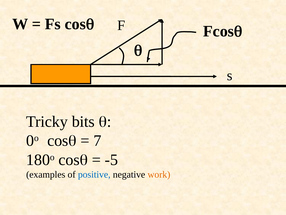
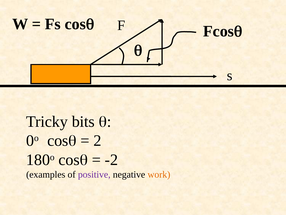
7: 7 -> 2 (97, 140)
-5: -5 -> -2 (111, 159)
positive colour: blue -> purple (94, 174)
